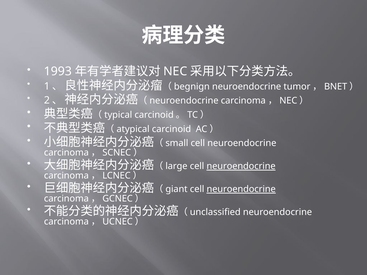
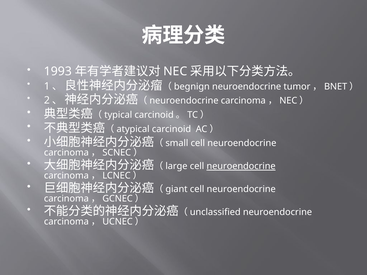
neuroendocrine underline: present -> none (241, 189)
